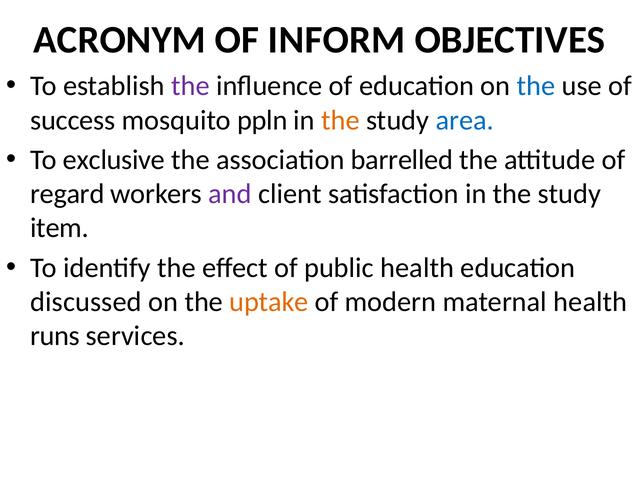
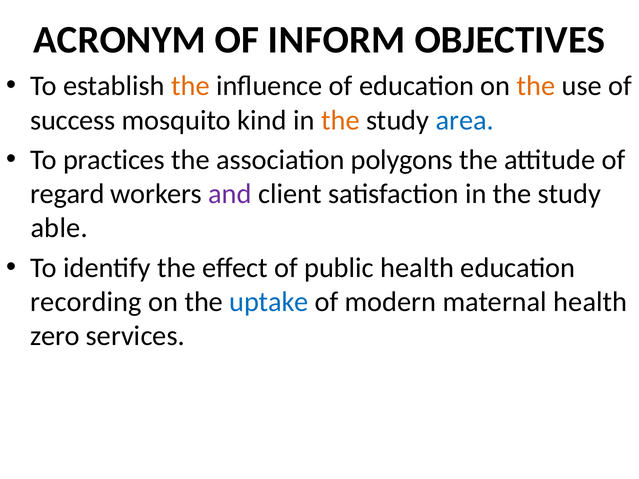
the colour: purple -> orange (190, 86)
the colour: blue -> orange (536, 86)
ppln: ppln -> kind (262, 120)
exclusive: exclusive -> practices (114, 160)
barrelled: barrelled -> polygons (402, 160)
item: item -> able (59, 228)
discussed: discussed -> recording (86, 302)
uptake colour: orange -> blue (269, 302)
runs: runs -> zero (55, 336)
